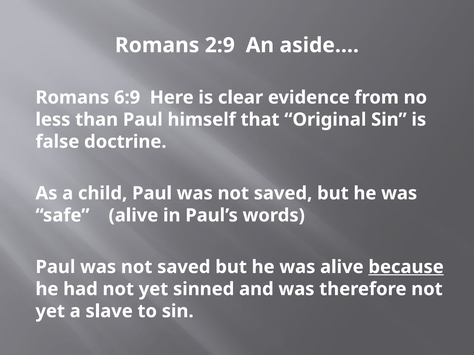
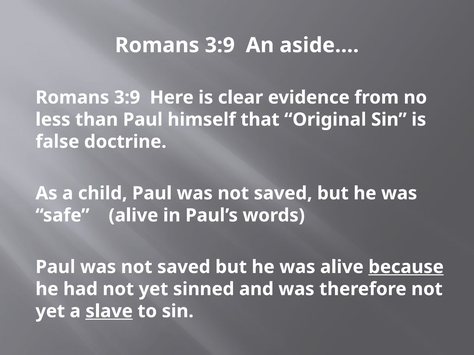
2:9: 2:9 -> 3:9 (220, 45)
6:9: 6:9 -> 3:9 (127, 98)
slave underline: none -> present (109, 312)
